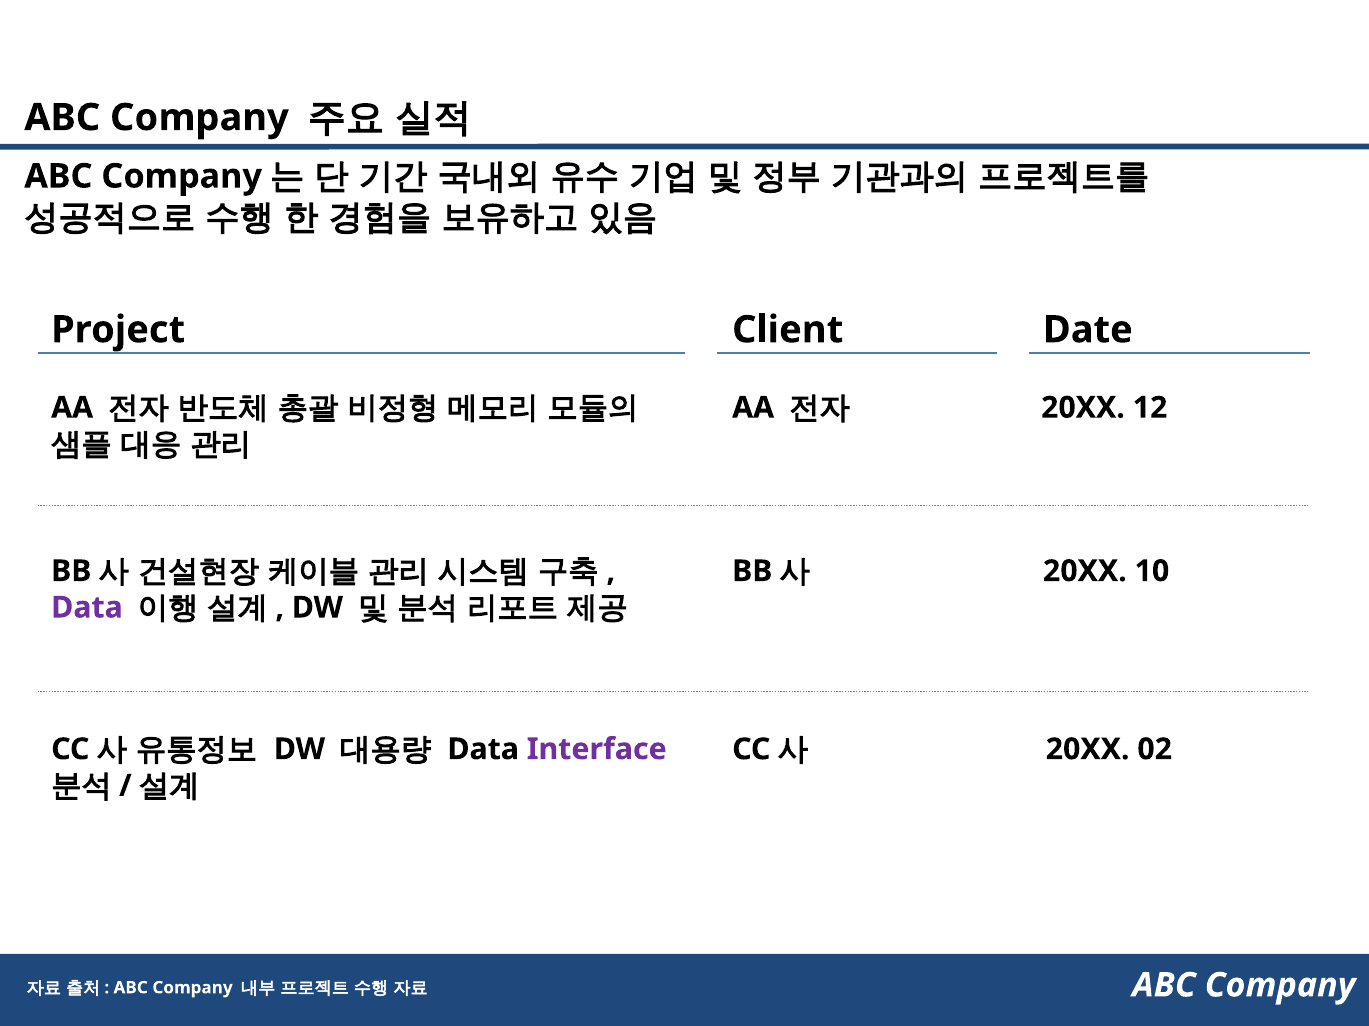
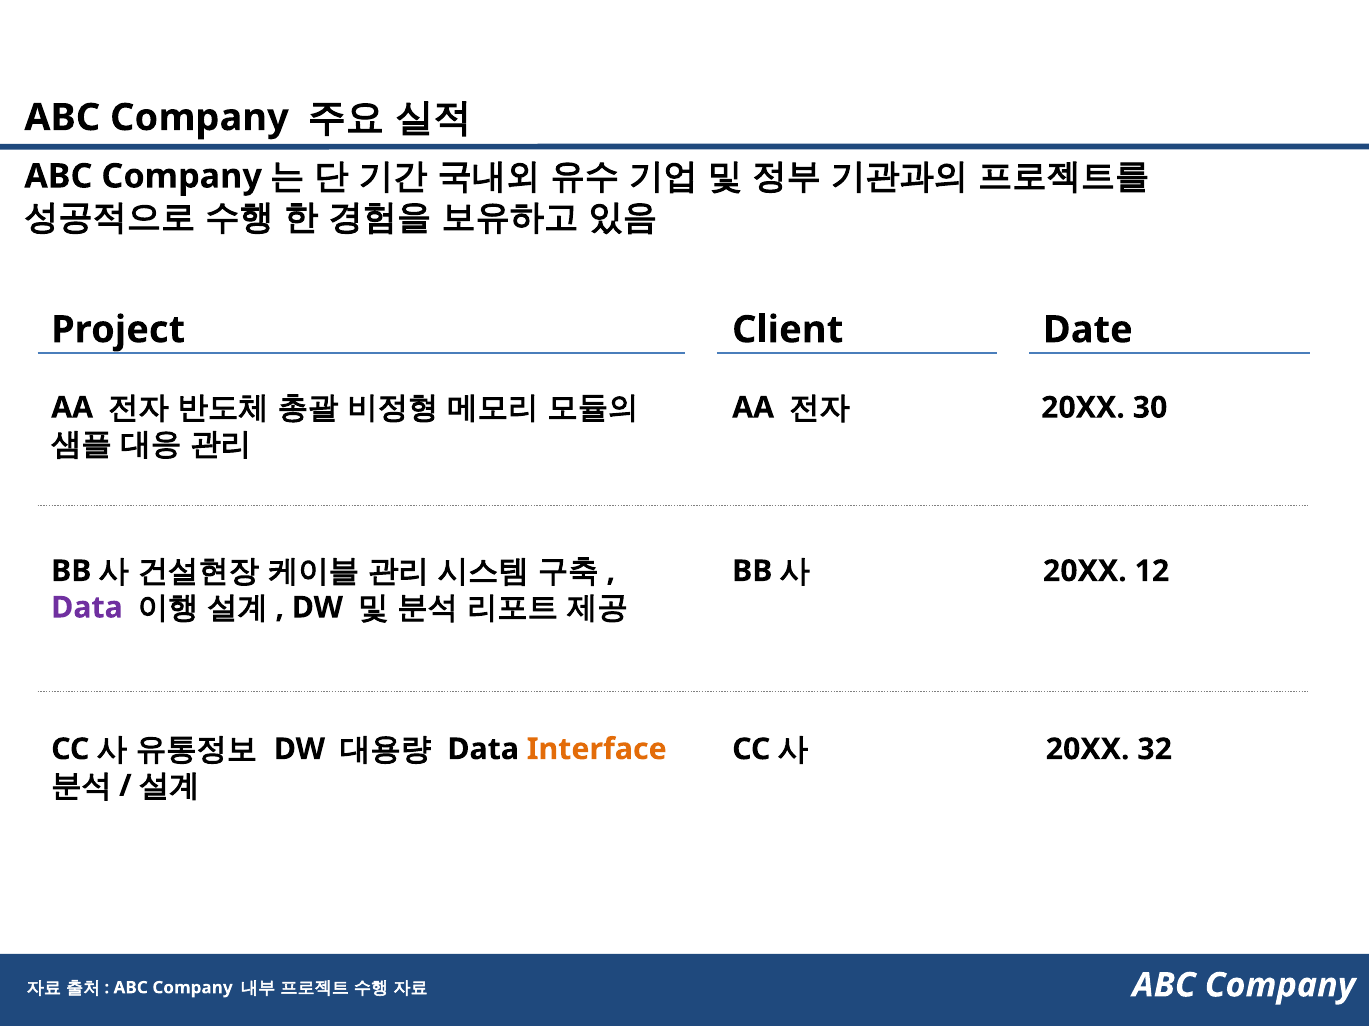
12: 12 -> 30 (1150, 408)
10: 10 -> 12 (1152, 572)
Interface colour: purple -> orange (597, 750)
02: 02 -> 32 (1155, 750)
